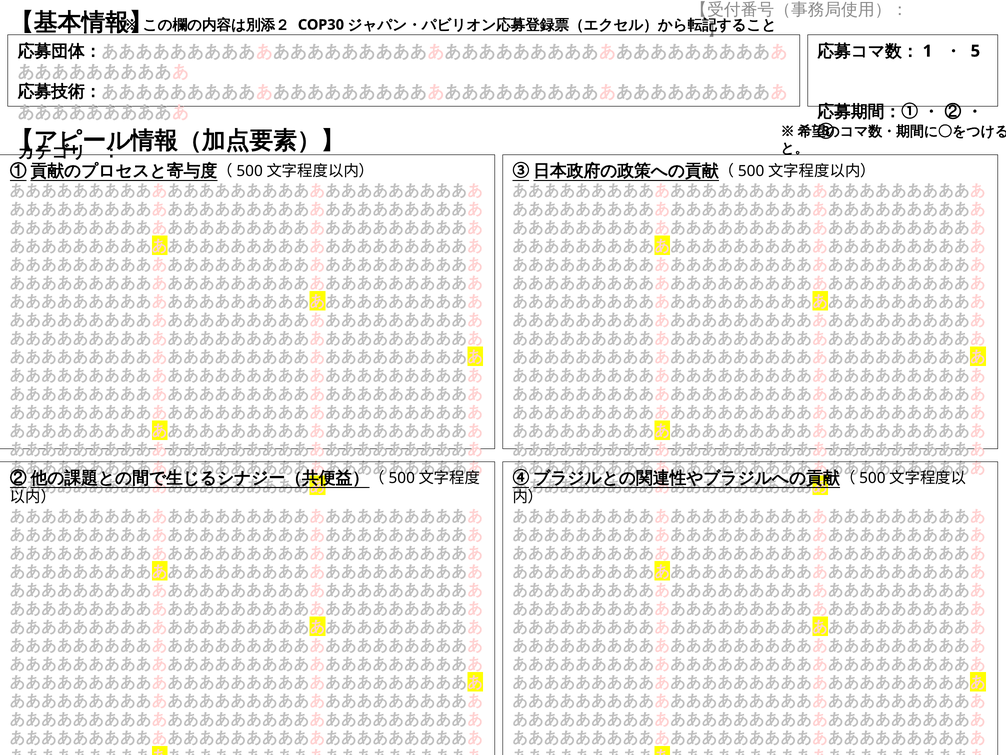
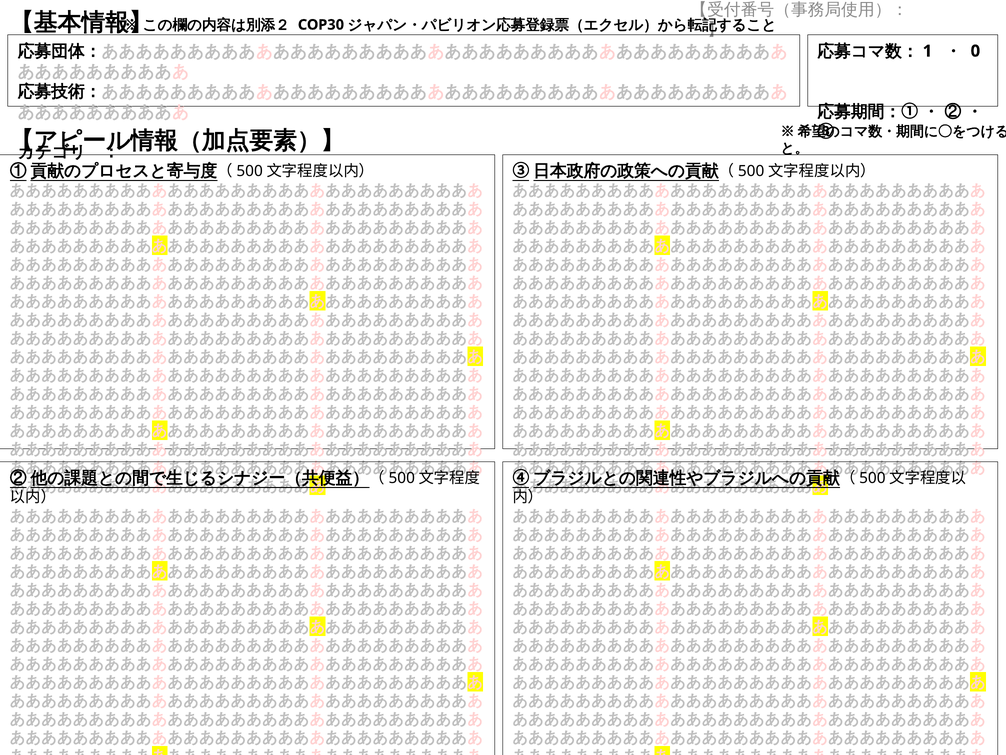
5: 5 -> 0 (975, 51)
